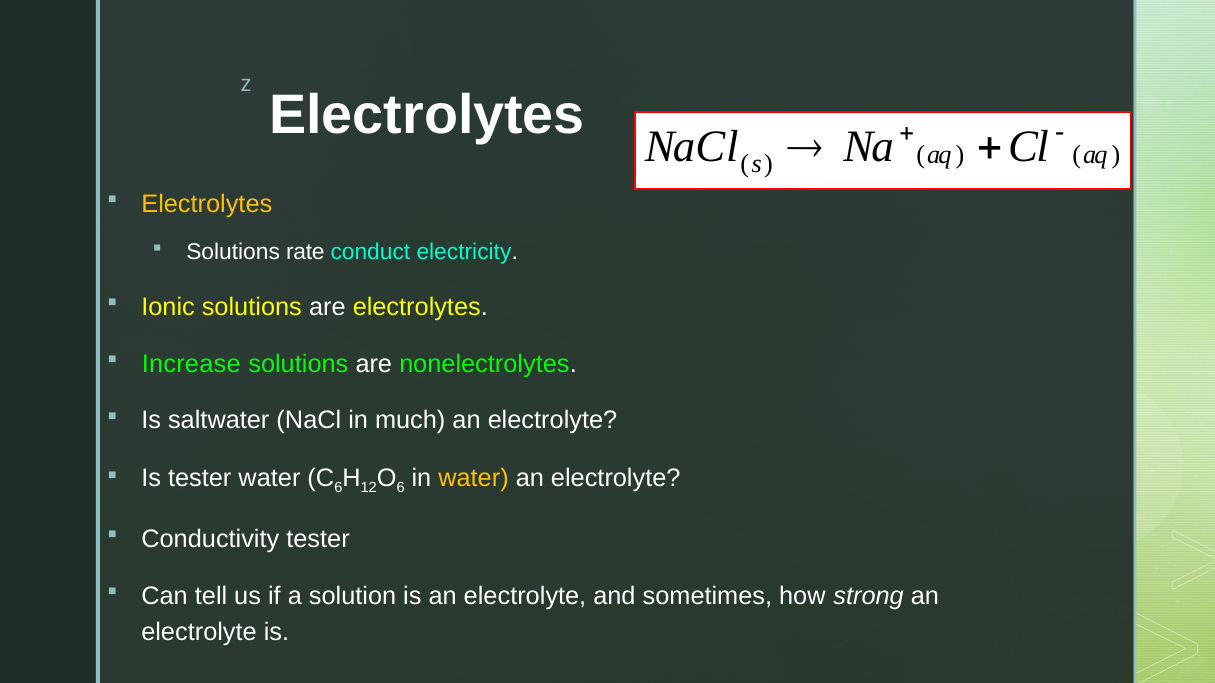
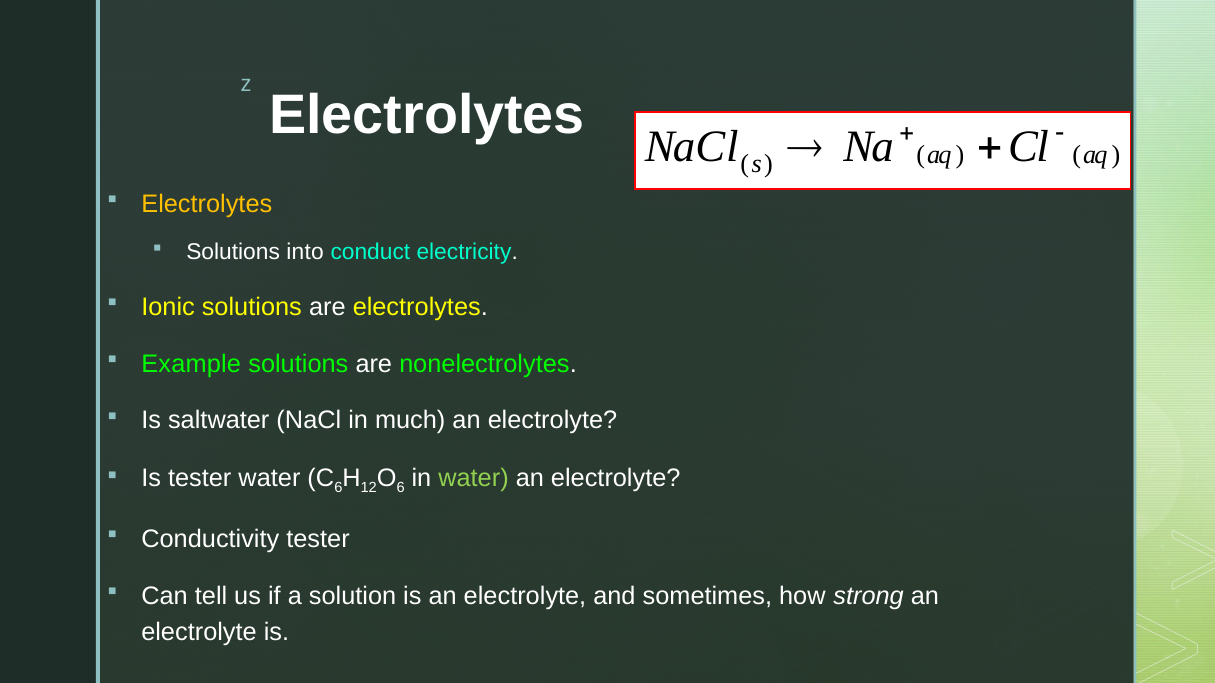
rate: rate -> into (305, 252)
Increase: Increase -> Example (191, 364)
water colour: yellow -> light green (473, 479)
